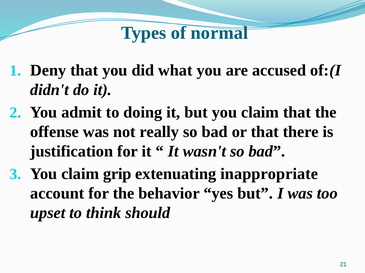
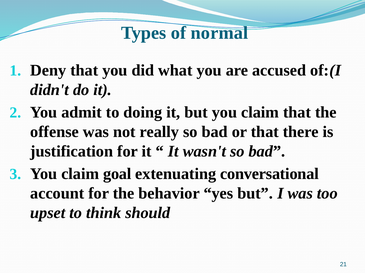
grip: grip -> goal (117, 174)
inappropriate: inappropriate -> conversational (269, 174)
